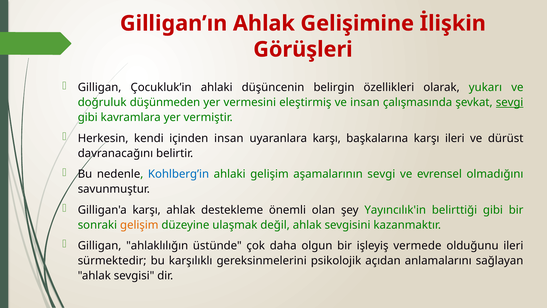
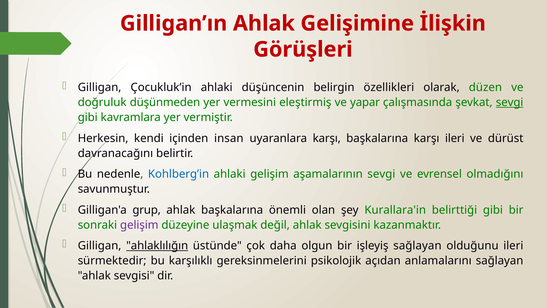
yukarı: yukarı -> düzen (485, 87)
ve insan: insan -> yapar (365, 102)
Gilligan'a karşı: karşı -> grup (147, 210)
ahlak destekleme: destekleme -> başkalarına (232, 210)
Yayıncılık'in: Yayıncılık'in -> Kurallara'in (395, 210)
gelişim colour: orange -> purple (139, 225)
ahlaklılığın underline: none -> present (157, 245)
işleyiş vermede: vermede -> sağlayan (417, 245)
